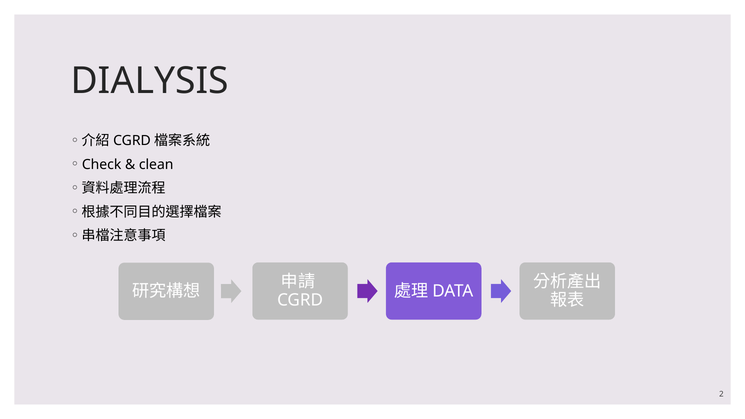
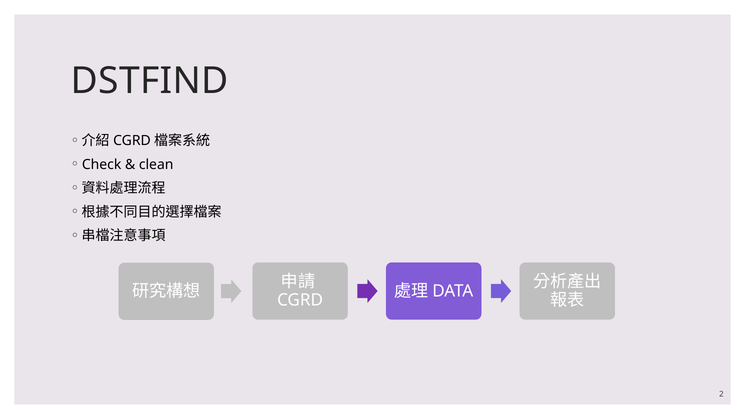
DIALYSIS: DIALYSIS -> DSTFIND (150, 81)
